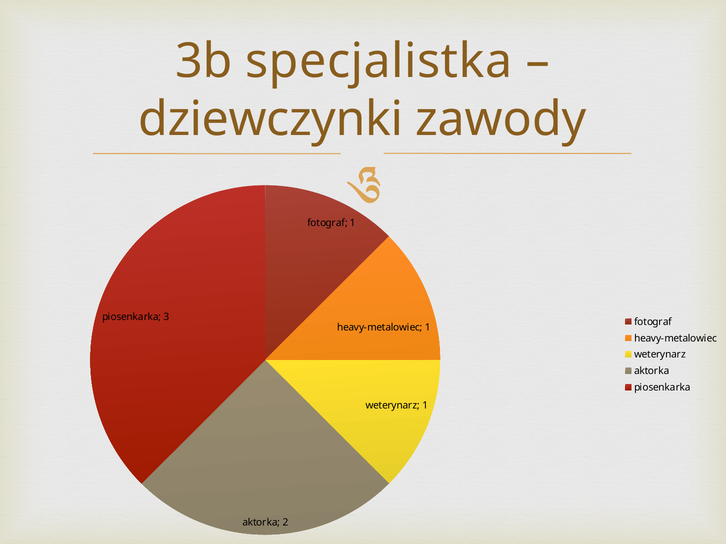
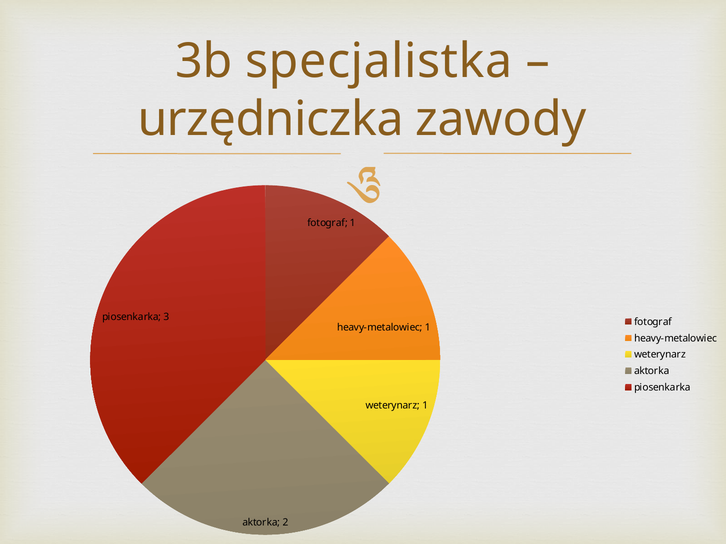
dziewczynki: dziewczynki -> urzędniczka (271, 120)
